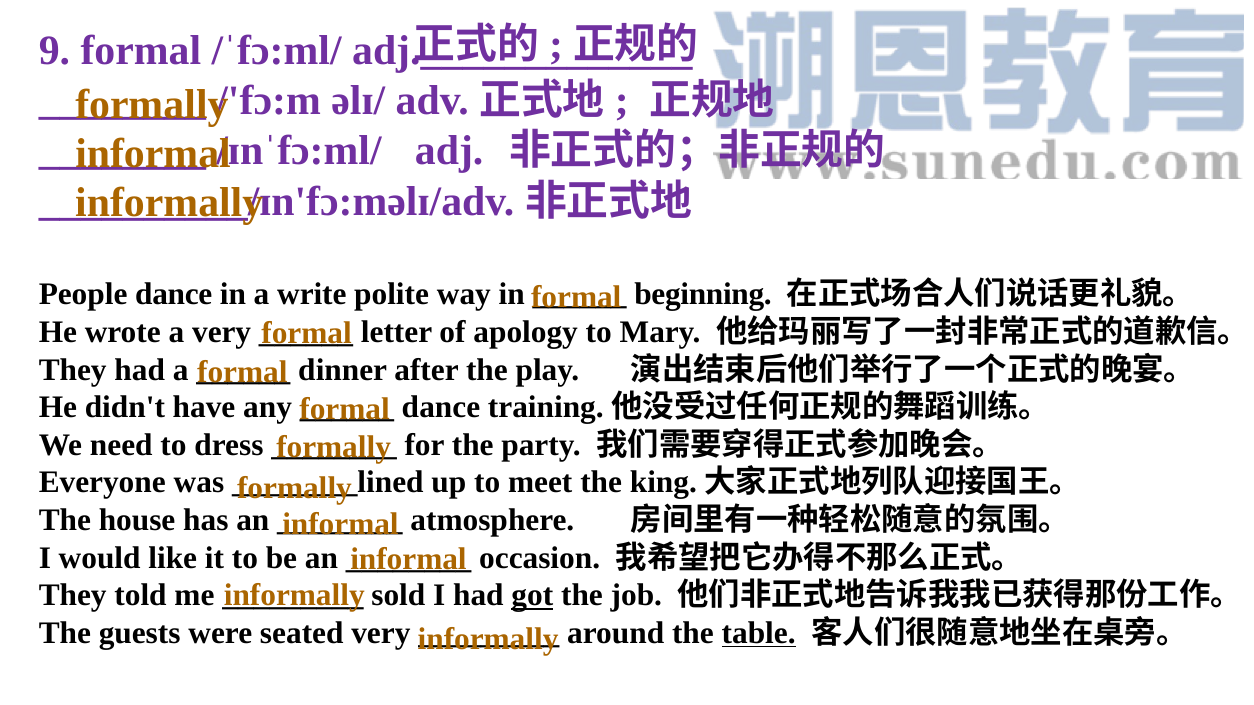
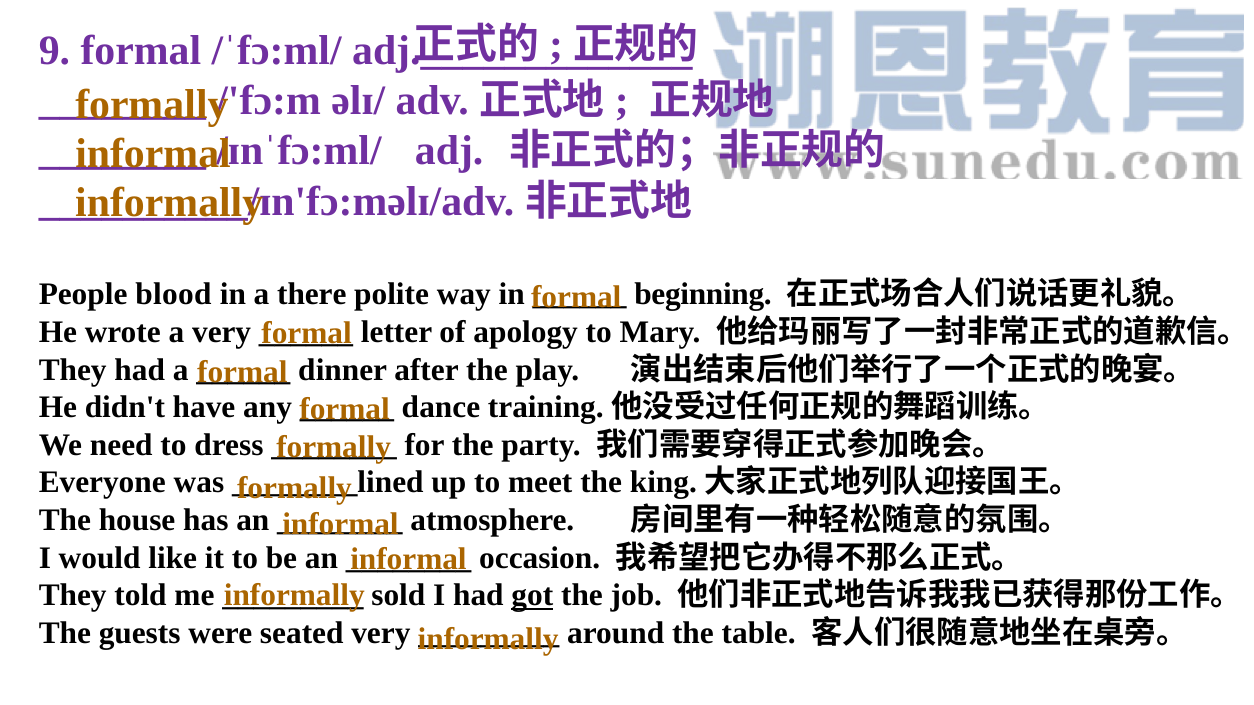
People dance: dance -> blood (173, 295)
write: write -> there (312, 295)
table underline: present -> none (759, 633)
